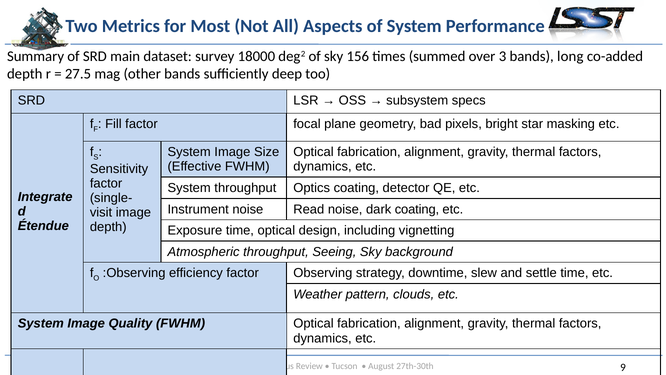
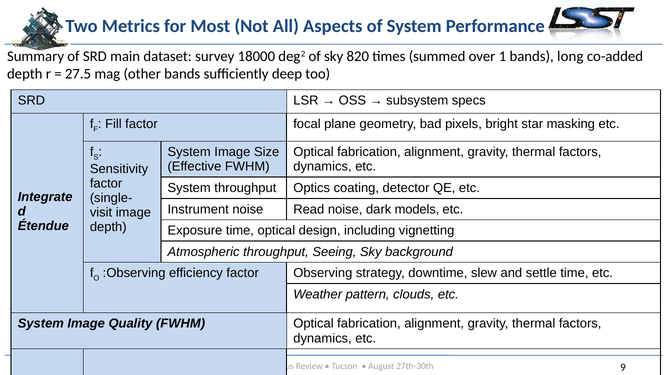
156: 156 -> 820 (358, 56)
3: 3 -> 1 (503, 56)
dark coating: coating -> models (417, 209)
